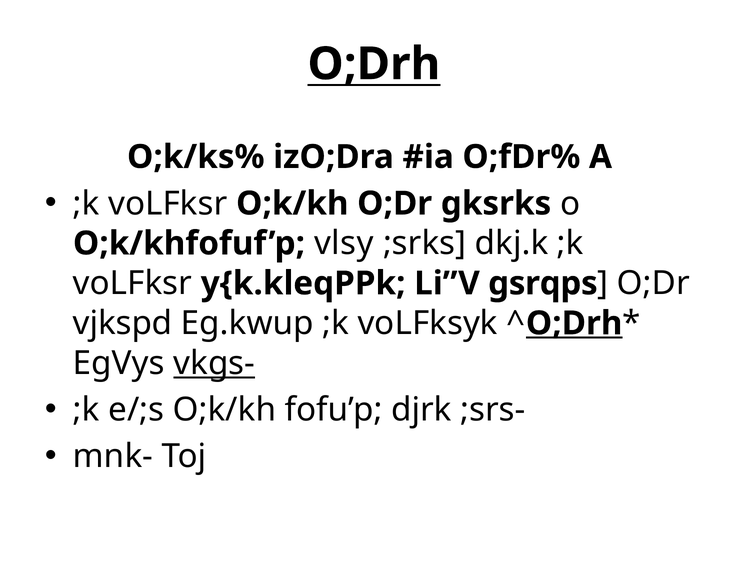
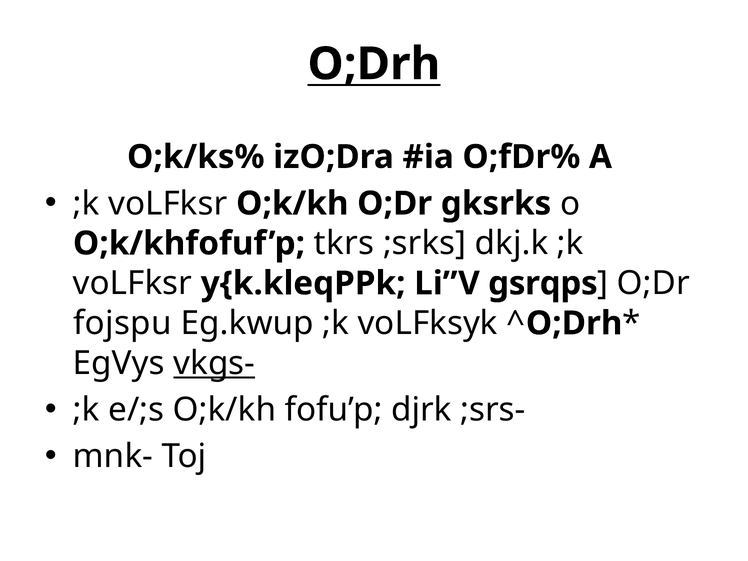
vlsy: vlsy -> tkrs (344, 243)
vjkspd: vjkspd -> fojspu (122, 323)
O;Drh underline: present -> none (574, 323)
